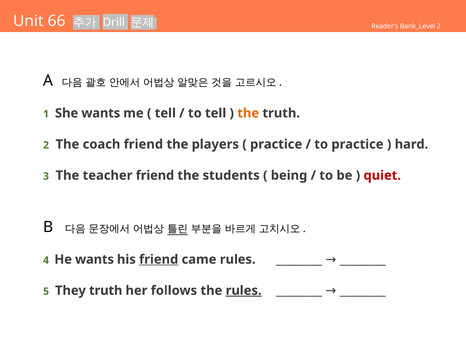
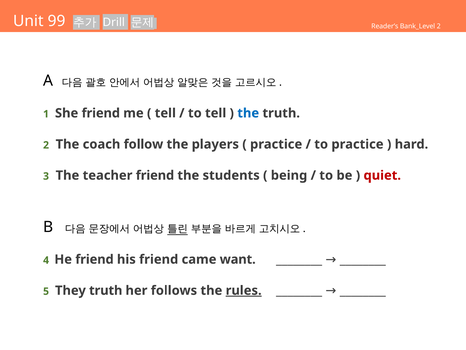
66: 66 -> 99 (56, 21)
She wants: wants -> friend (101, 113)
the colour: orange -> blue (248, 113)
coach friend: friend -> follow (143, 144)
He wants: wants -> friend (95, 259)
friend underline: present -> none (159, 259)
came rules: rules -> want (238, 259)
